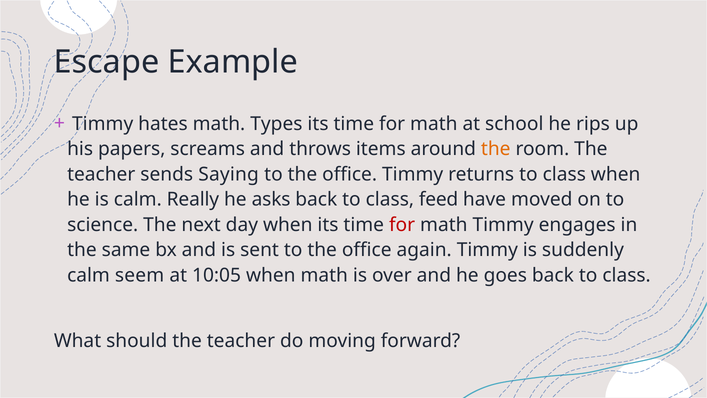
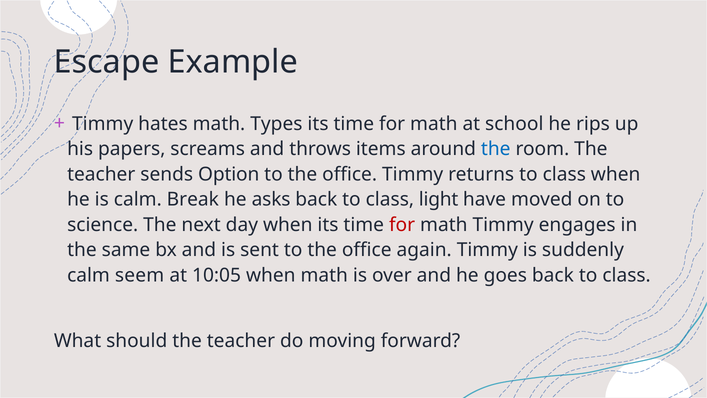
the colour: orange -> blue (496, 149)
Saying: Saying -> Option (229, 174)
Really: Really -> Break (193, 199)
feed: feed -> light (439, 199)
